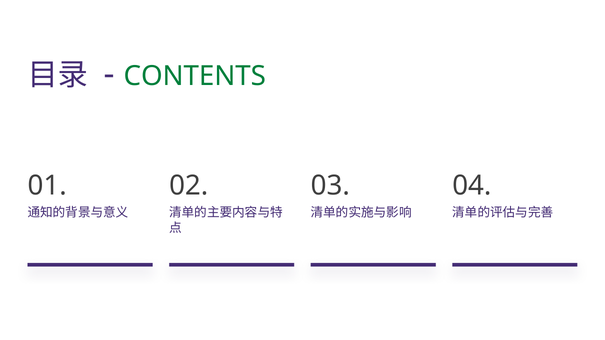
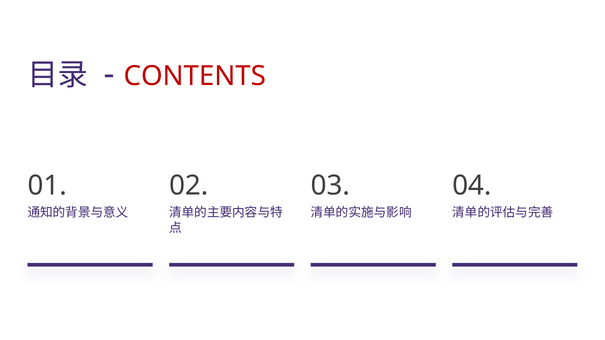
CONTENTS colour: green -> red (195, 76)
